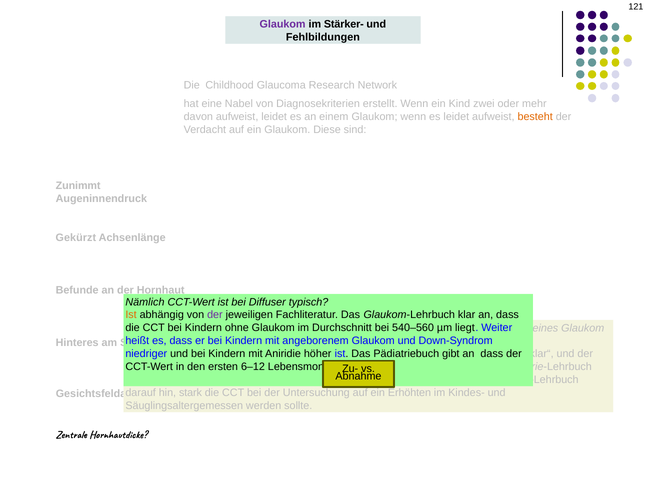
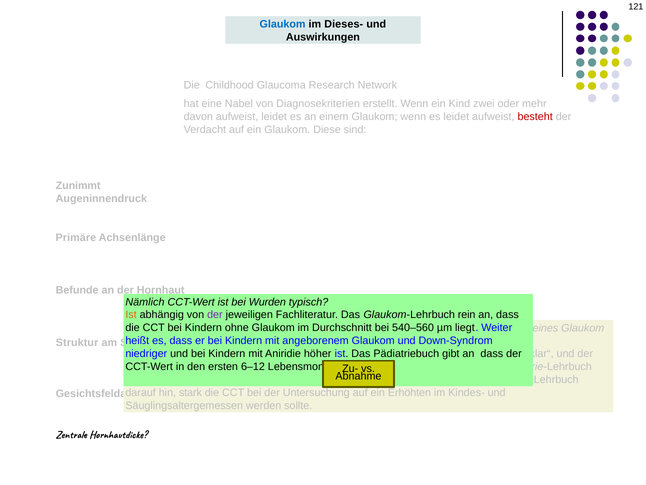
Glaukom colour: purple -> blue (283, 24)
Stärker-: Stärker- -> Dieses- (344, 24)
Fehlbildungen: Fehlbildungen -> Auswirkungen (323, 37)
besteht colour: orange -> red (535, 117)
Gekürzt: Gekürzt -> Primäre (76, 238)
Diffuser: Diffuser -> Wurden (267, 302)
klar: klar -> rein (467, 315)
Hinteres: Hinteres -> Struktur (77, 342)
